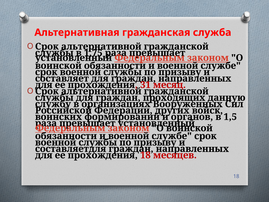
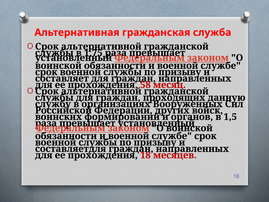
31: 31 -> 58 (145, 85)
